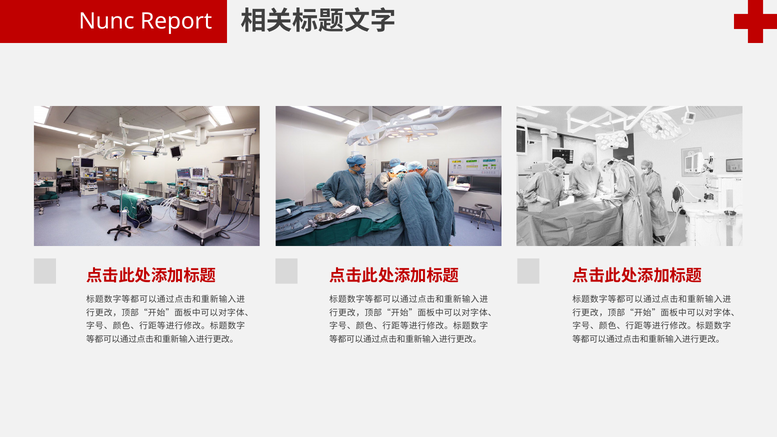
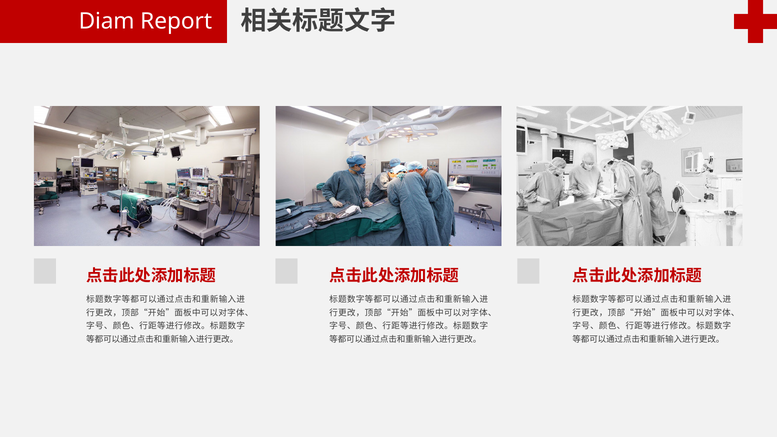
Nunc: Nunc -> Diam (107, 21)
